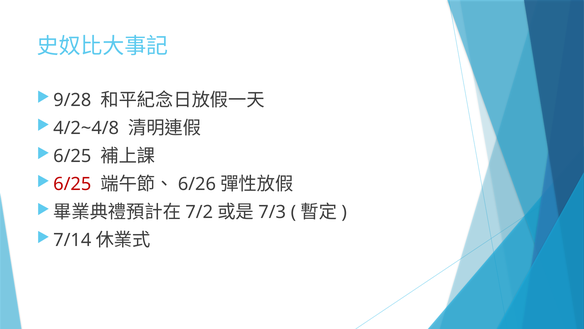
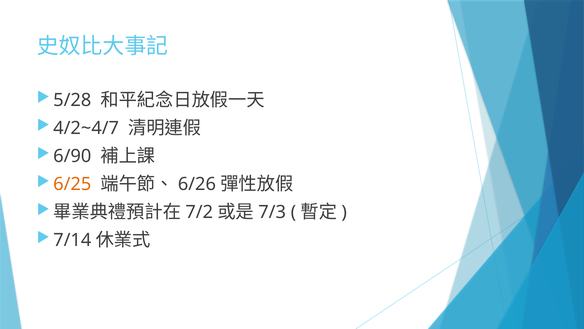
9/28: 9/28 -> 5/28 (72, 100)
4/2~4/8: 4/2~4/8 -> 4/2~4/7 (86, 128)
6/25: 6/25 -> 6/90 (72, 156)
6/25 colour: red -> orange (72, 184)
